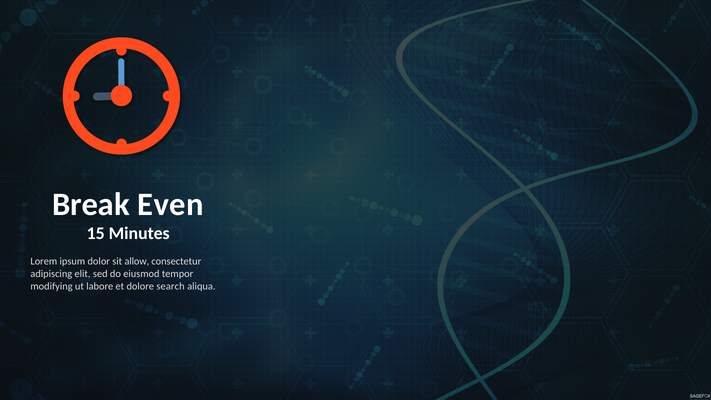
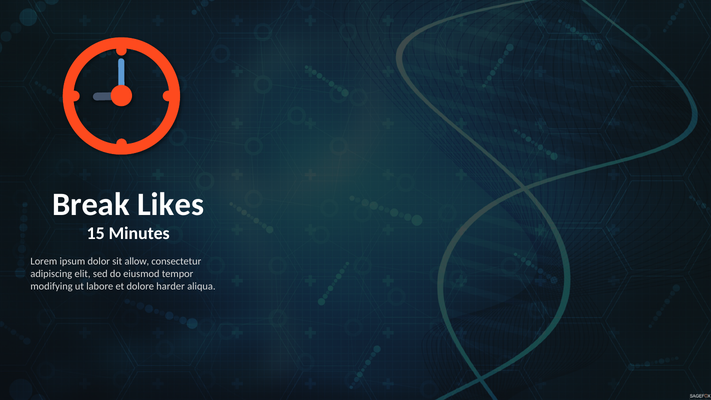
Even: Even -> Likes (171, 204)
search: search -> harder (171, 286)
